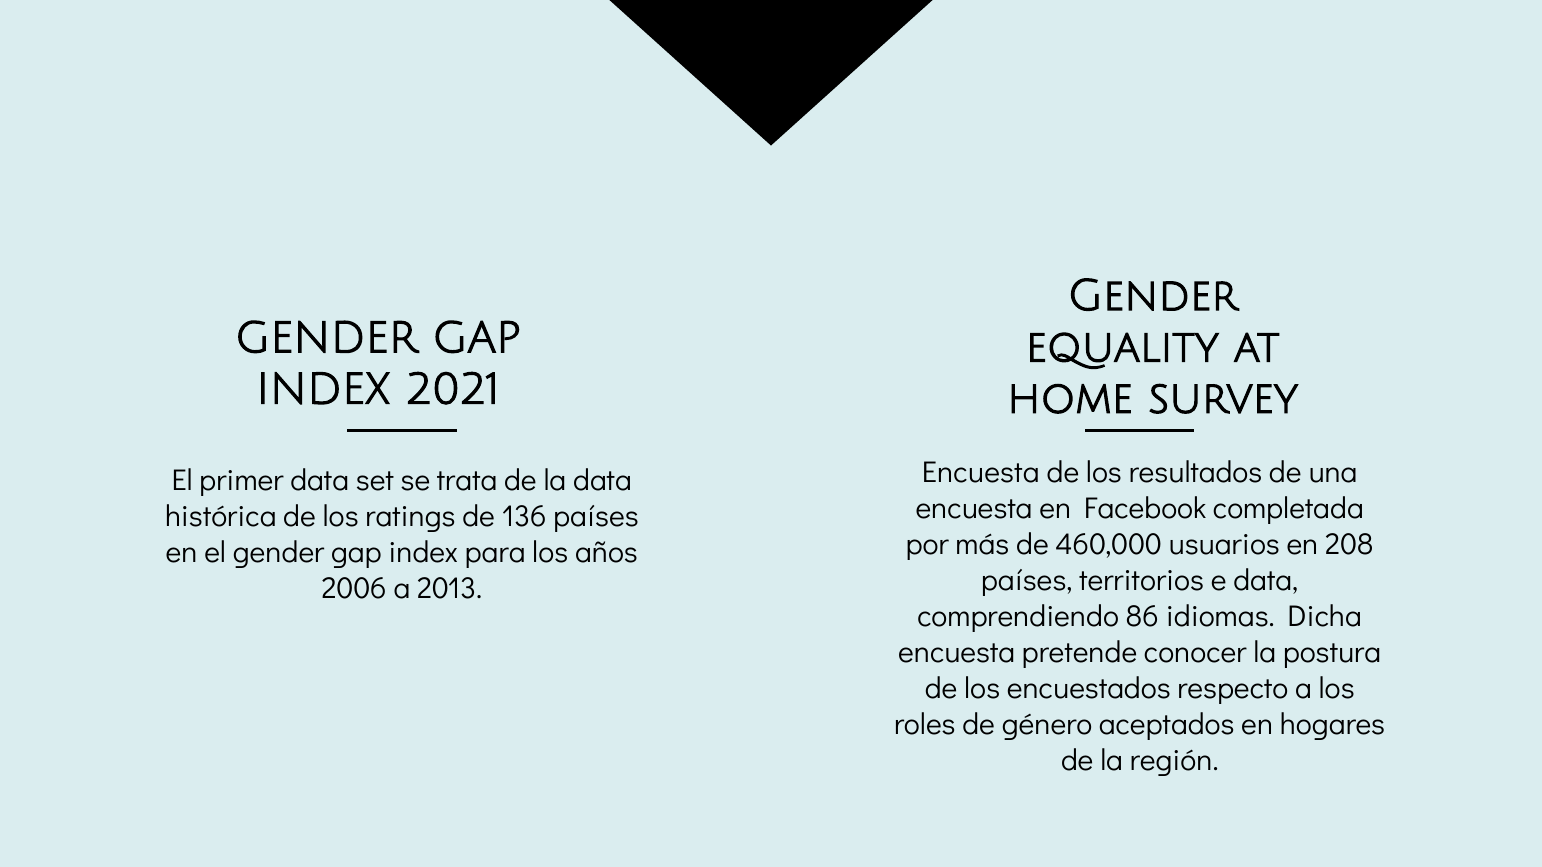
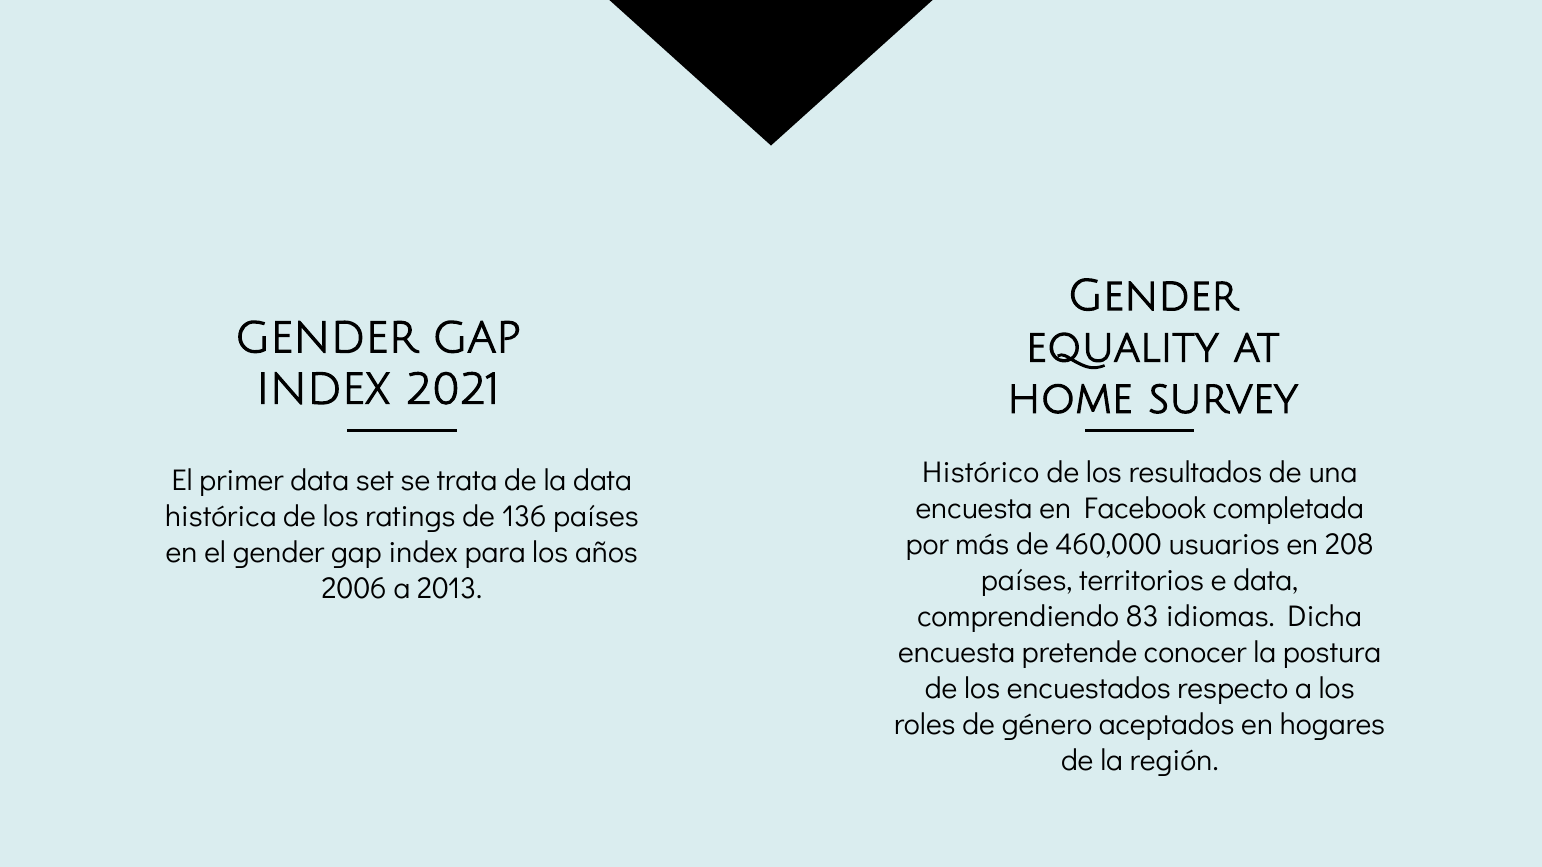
Encuesta: Encuesta -> Histórico (981, 473)
86: 86 -> 83 (1142, 617)
